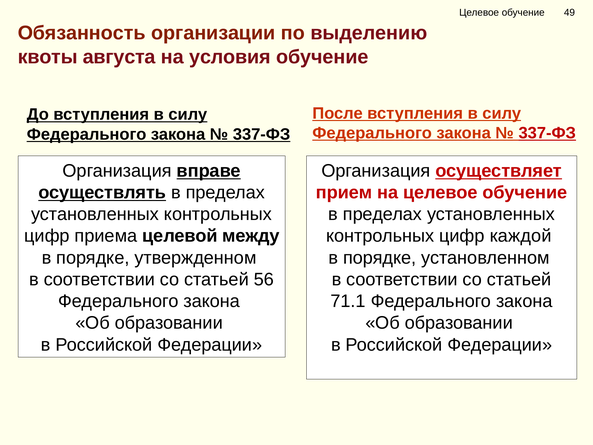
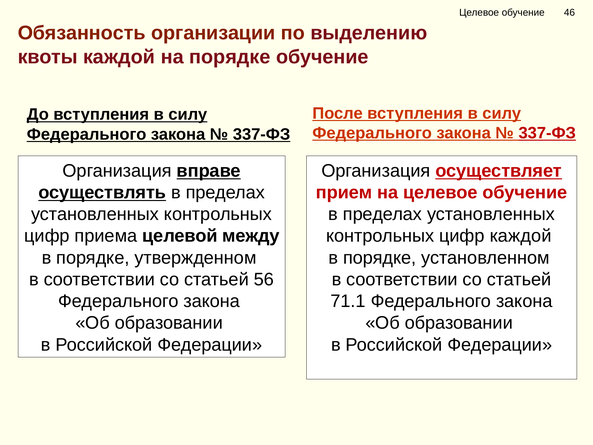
49: 49 -> 46 (569, 12)
квоты августа: августа -> каждой (119, 57)
на условия: условия -> порядке (230, 57)
